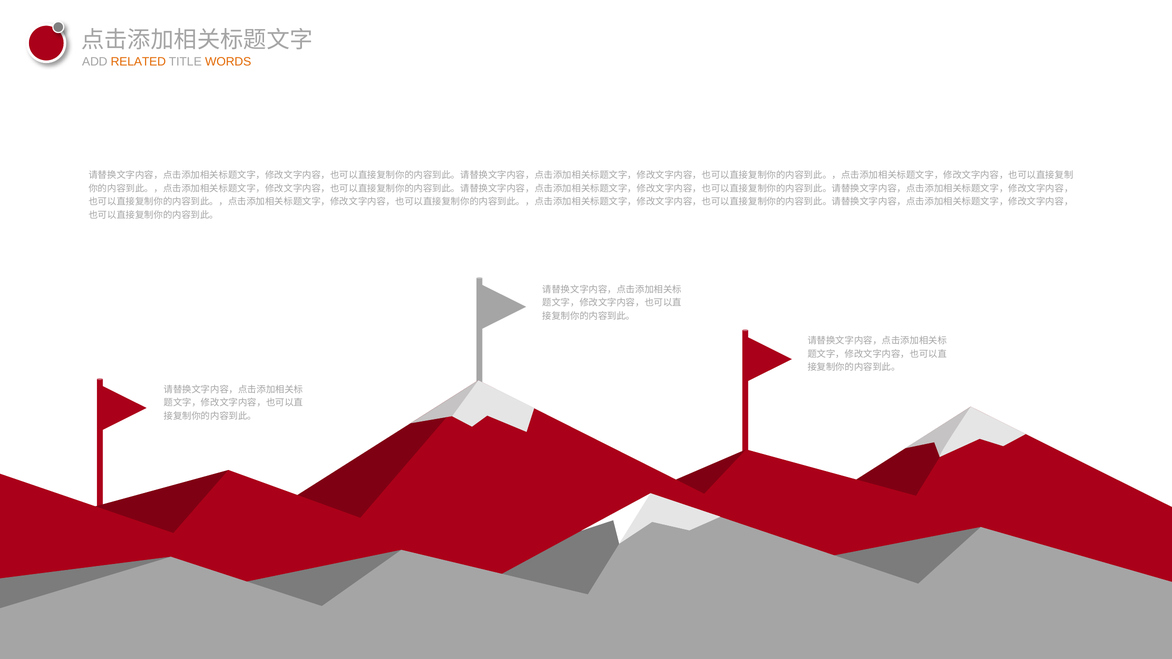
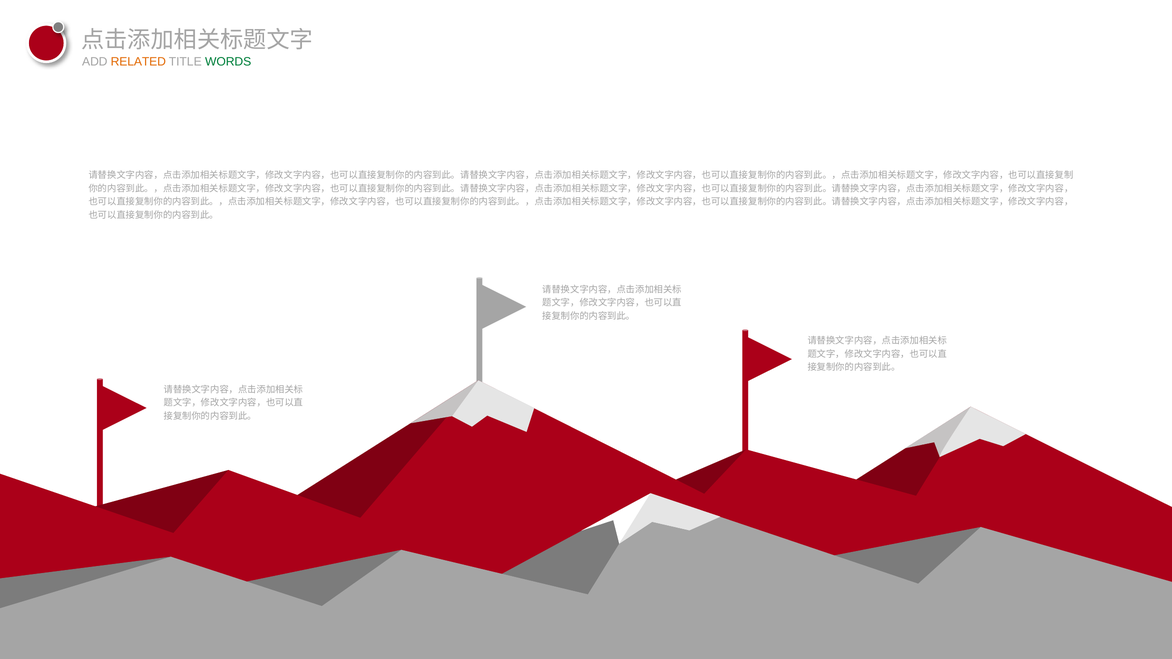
WORDS colour: orange -> green (228, 62)
